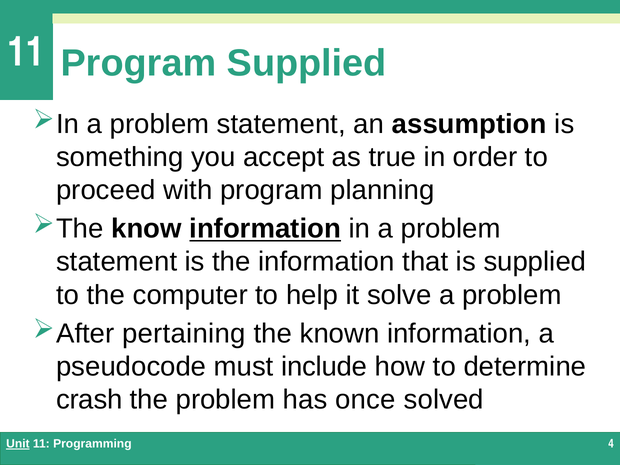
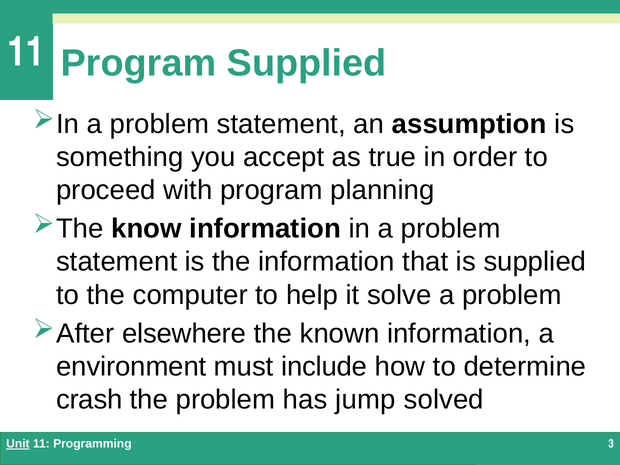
information underline: present -> none (265, 229)
pertaining: pertaining -> elsewhere (184, 334)
pseudocode: pseudocode -> environment (131, 367)
once: once -> jump (366, 400)
4: 4 -> 3 (611, 444)
